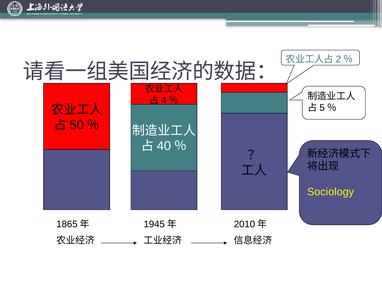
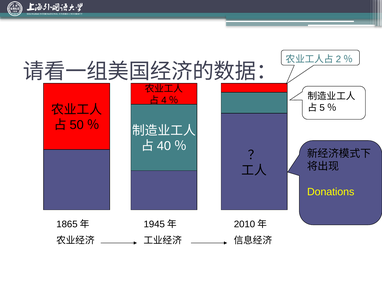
Sociology: Sociology -> Donations (331, 191)
